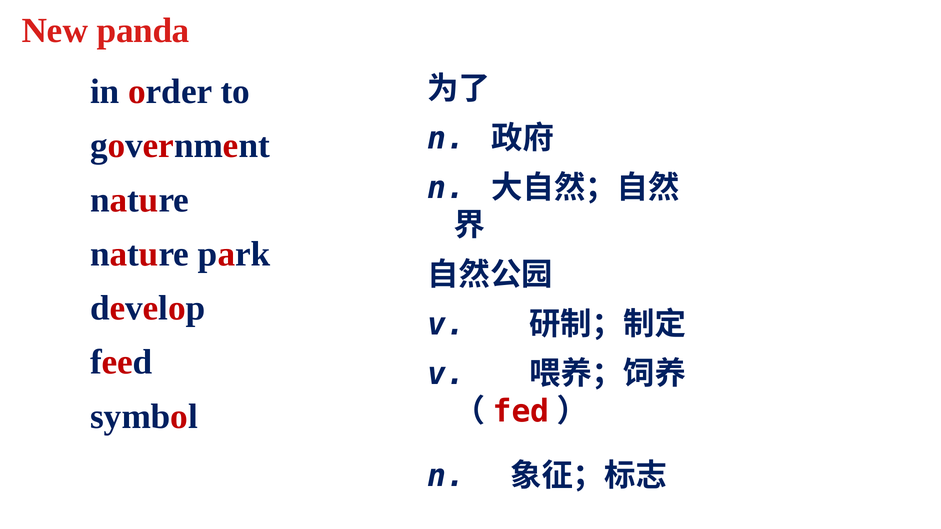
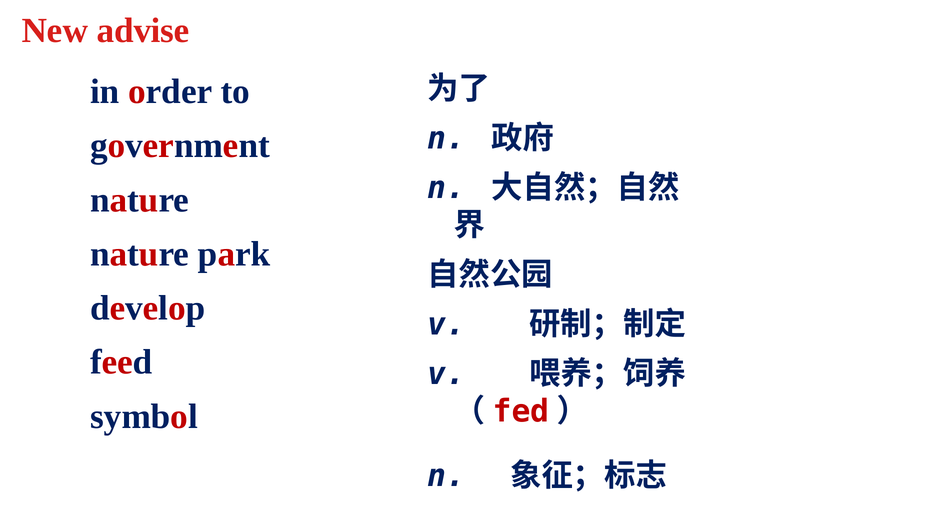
panda: panda -> advise (143, 31)
